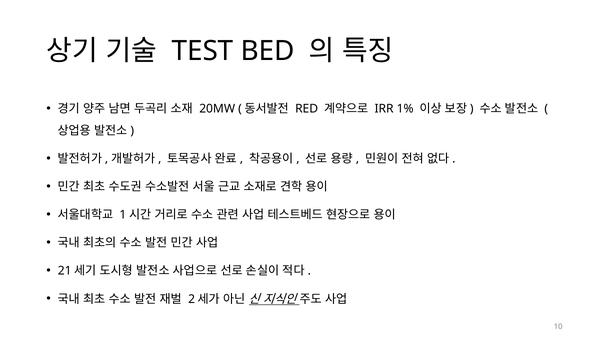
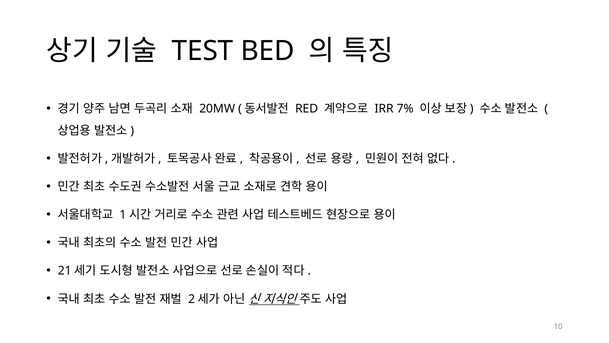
1%: 1% -> 7% (405, 109)
